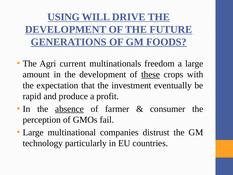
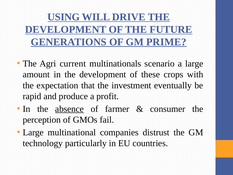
FOODS: FOODS -> PRIME (166, 42)
freedom: freedom -> scenario (160, 64)
these underline: present -> none (151, 74)
